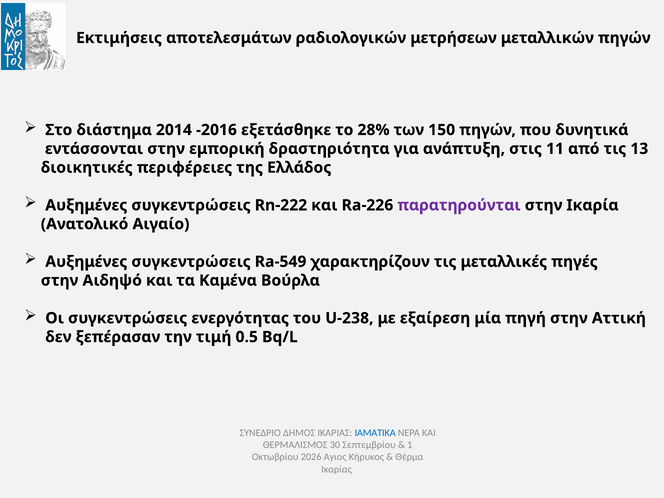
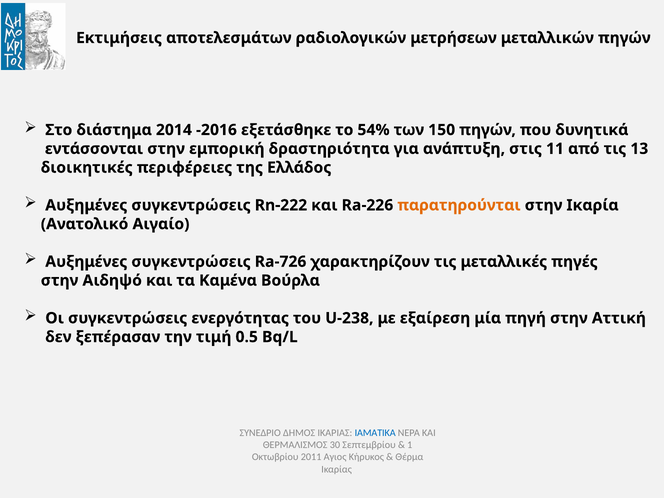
28%: 28% -> 54% (374, 130)
παρατηρούνται colour: purple -> orange (459, 205)
Ra-549: Ra-549 -> Ra-726 (281, 262)
2026: 2026 -> 2011 (311, 457)
